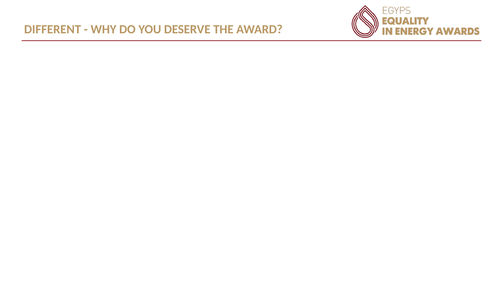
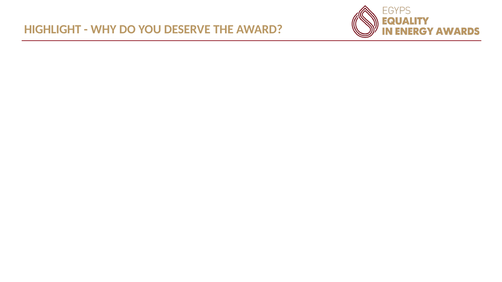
DIFFERENT: DIFFERENT -> HIGHLIGHT (53, 29)
